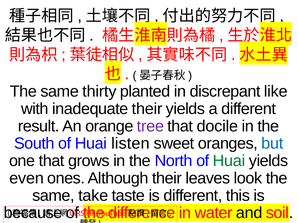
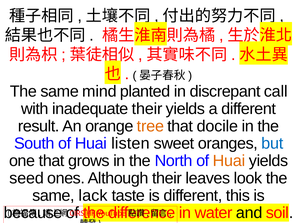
thirty: thirty -> mind (99, 92)
like: like -> call (276, 92)
tree colour: purple -> orange (150, 126)
Huai colour: green -> orange (229, 161)
even: even -> seed (27, 179)
take: take -> lack (93, 196)
